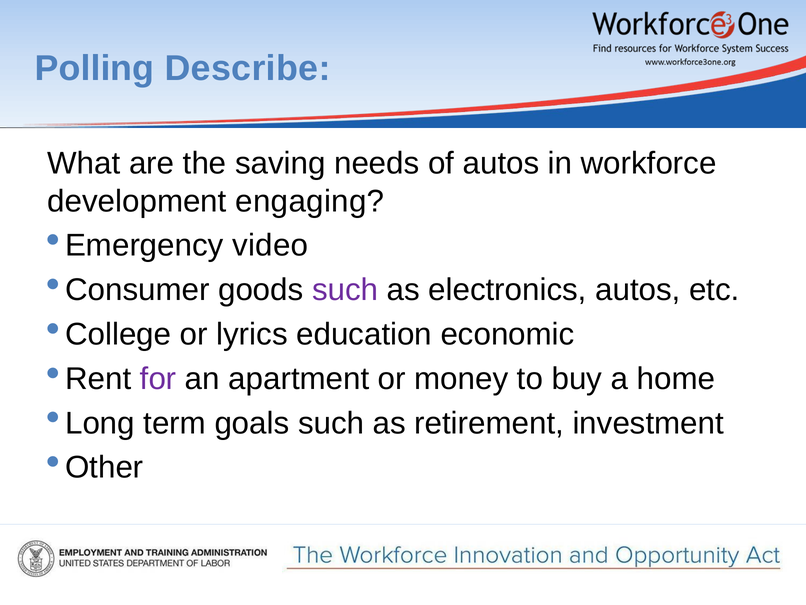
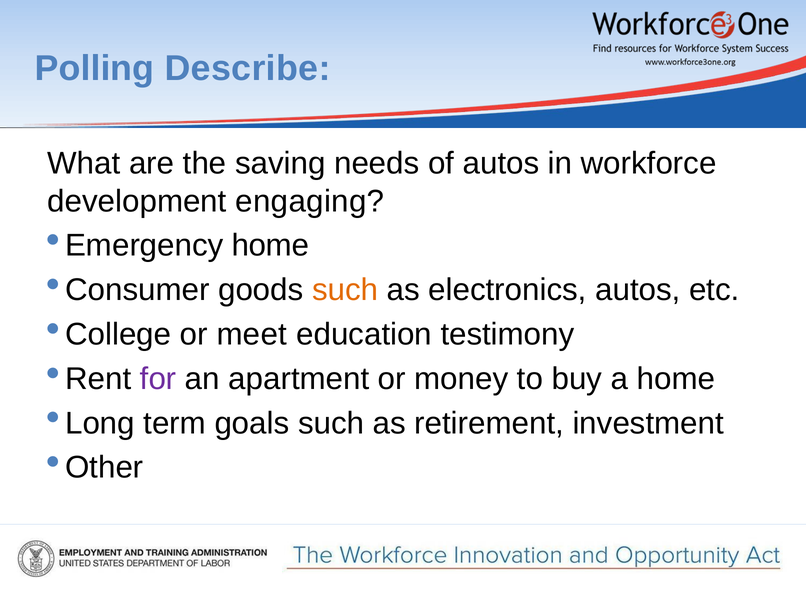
video: video -> home (270, 245)
such colour: purple -> orange (345, 290)
lyrics: lyrics -> meet (252, 334)
economic: economic -> testimony (508, 334)
